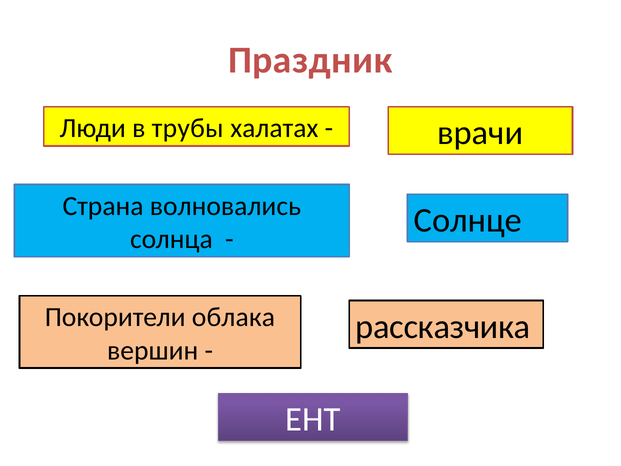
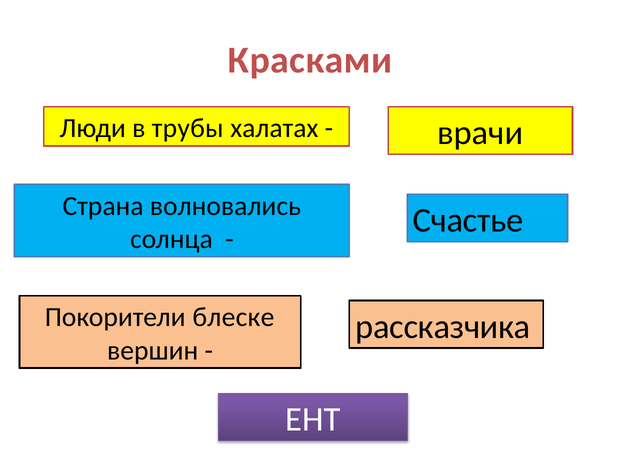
Праздник: Праздник -> Красками (310, 60)
Солнце: Солнце -> Счастье (468, 220)
облака: облака -> блеске (233, 317)
